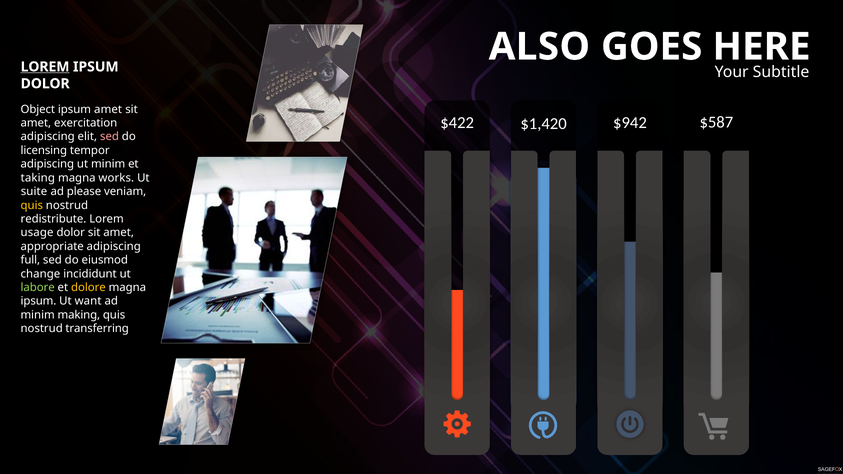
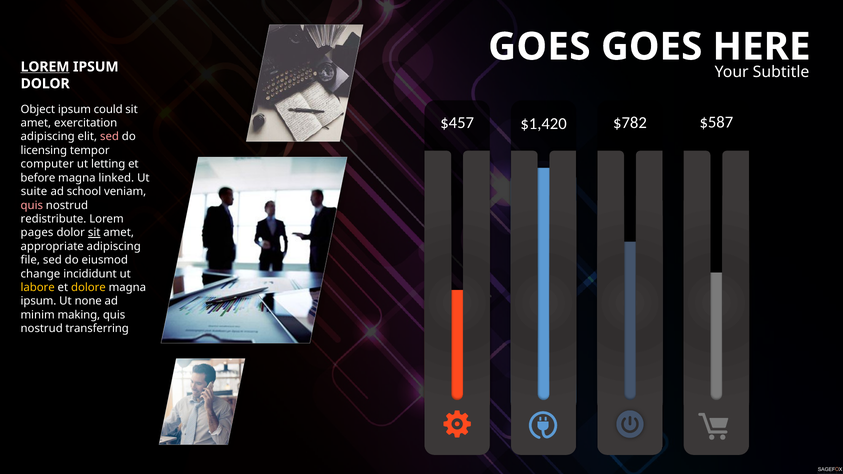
ALSO: ALSO -> GOES (539, 47)
ipsum amet: amet -> could (108, 109)
$422: $422 -> $457 (457, 123)
$942: $942 -> $782 (630, 123)
adipiscing: adipiscing -> computer (47, 164)
ut minim: minim -> letting (108, 164)
taking: taking -> before (38, 178)
works: works -> linked (116, 178)
please: please -> school (84, 192)
quis colour: yellow -> pink (32, 205)
usage: usage -> pages (37, 233)
sit underline: none -> present (94, 233)
full: full -> file (30, 260)
labore colour: light green -> yellow (38, 288)
want: want -> none (88, 301)
